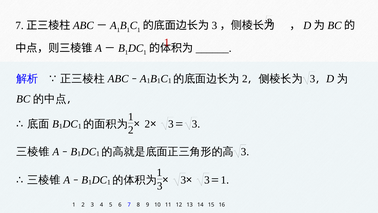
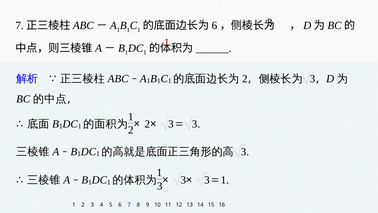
3: 3 -> 6 (214, 26)
